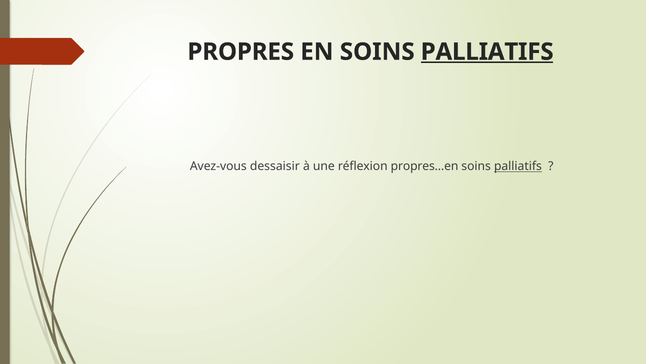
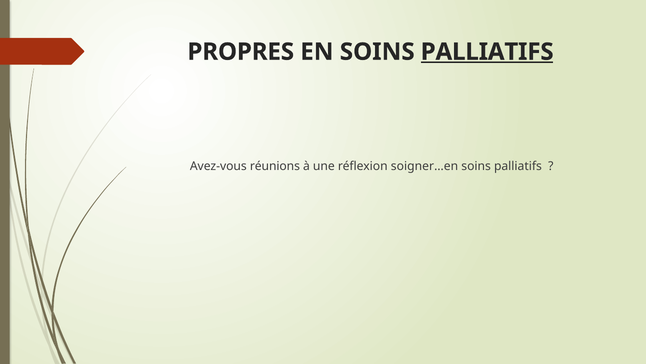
dessaisir: dessaisir -> réunions (275, 166)
propres…en: propres…en -> soigner…en (424, 166)
palliatifs underline: present -> none (518, 166)
